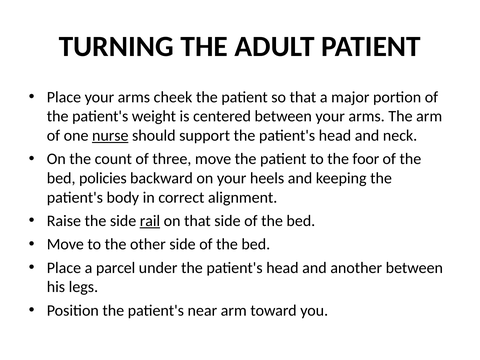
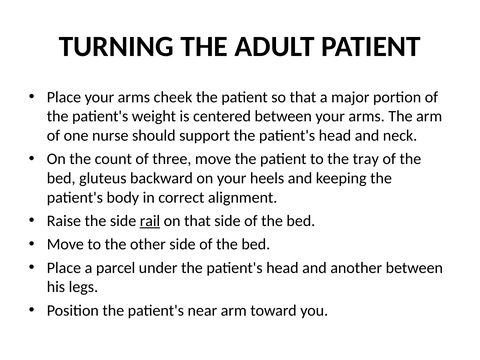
nurse underline: present -> none (110, 136)
foor: foor -> tray (366, 159)
policies: policies -> gluteus (103, 178)
